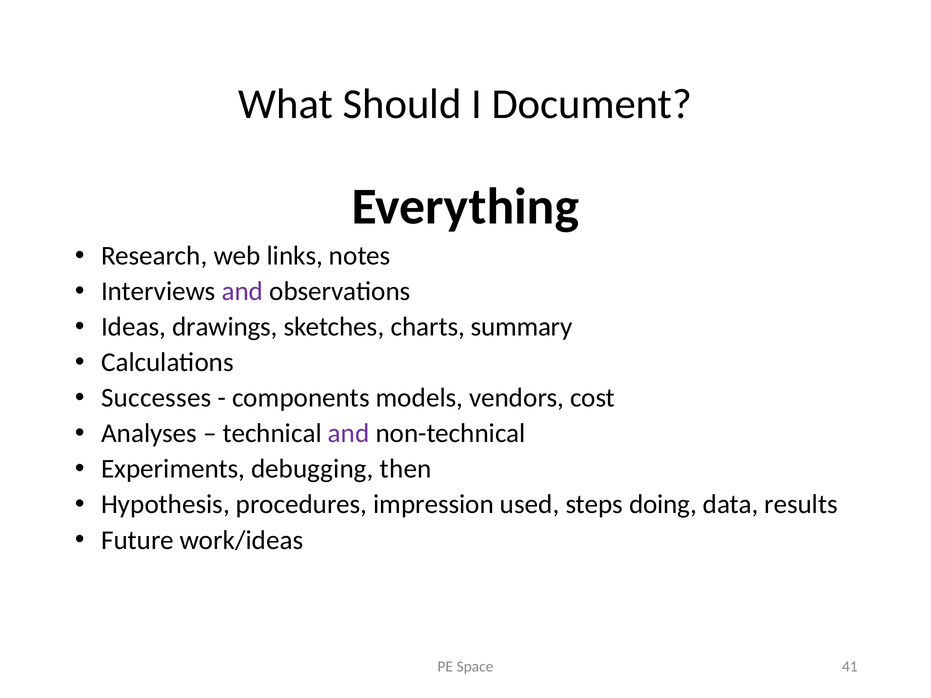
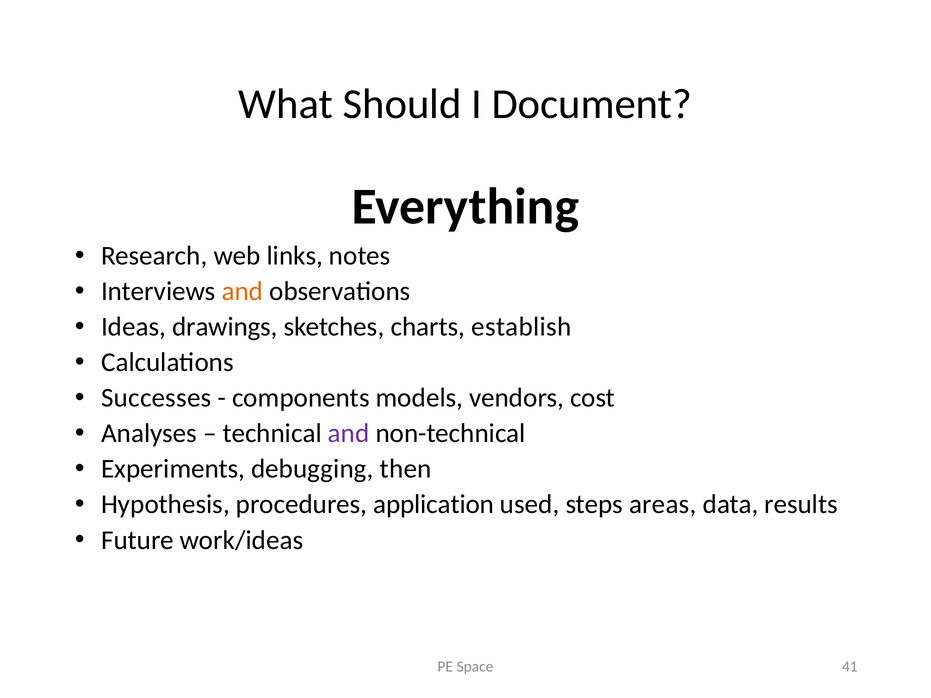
and colour: purple -> orange (242, 291)
summary: summary -> establish (521, 327)
impression: impression -> application (434, 505)
doing: doing -> areas (663, 505)
